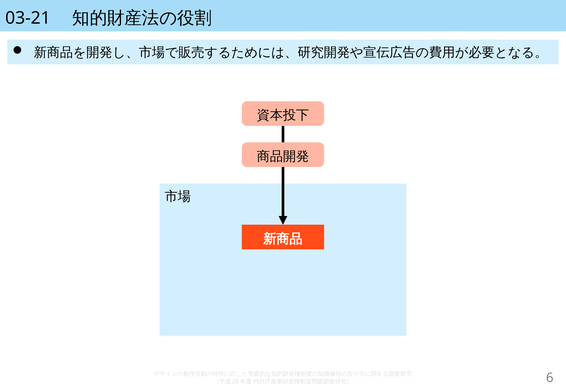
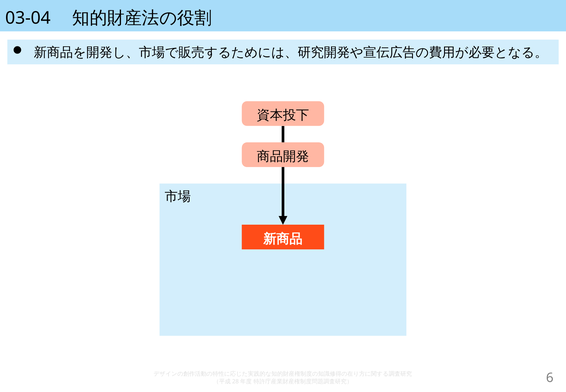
03-21: 03-21 -> 03-04 (28, 18)
